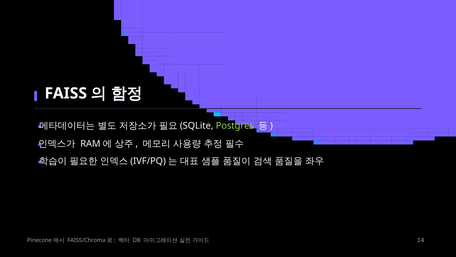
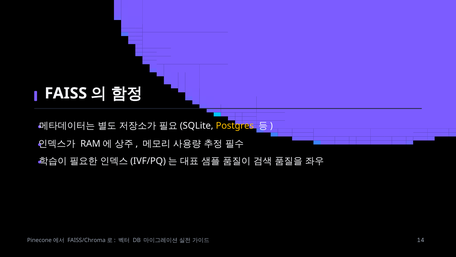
Postgres colour: light green -> yellow (235, 126)
